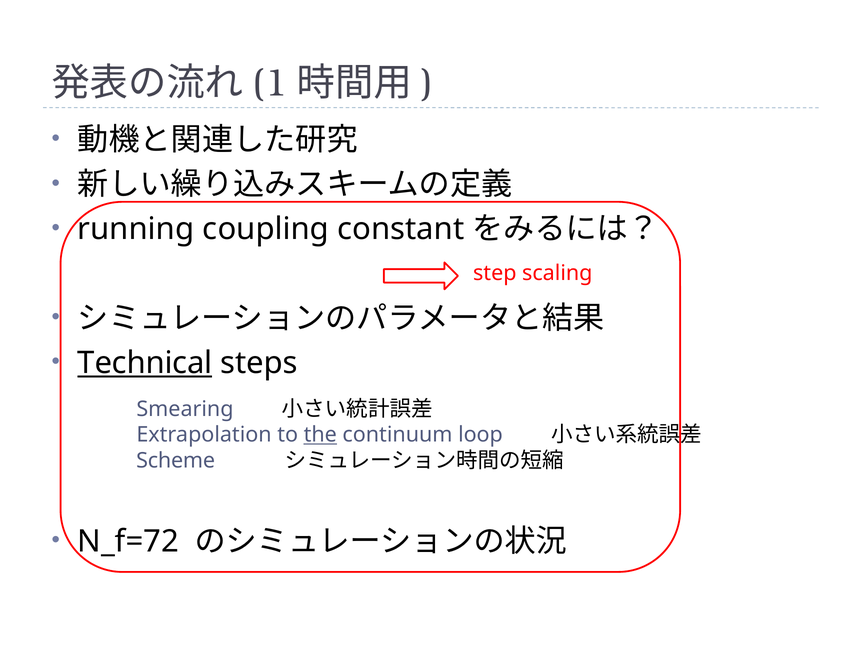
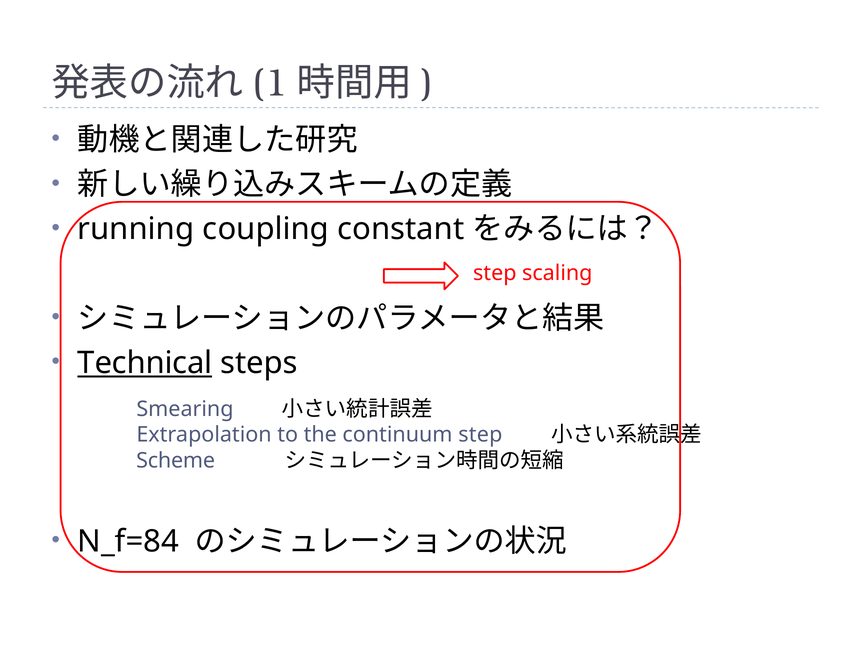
the underline: present -> none (320, 435)
continuum loop: loop -> step (480, 435)
N_f=72: N_f=72 -> N_f=84 (128, 542)
